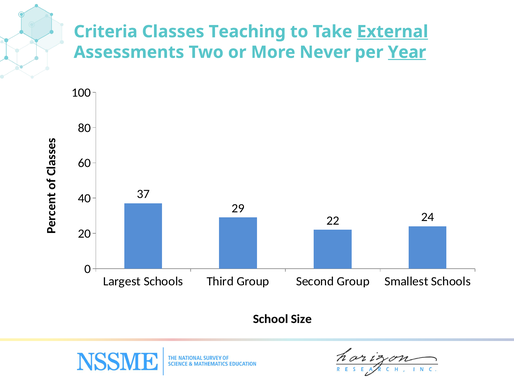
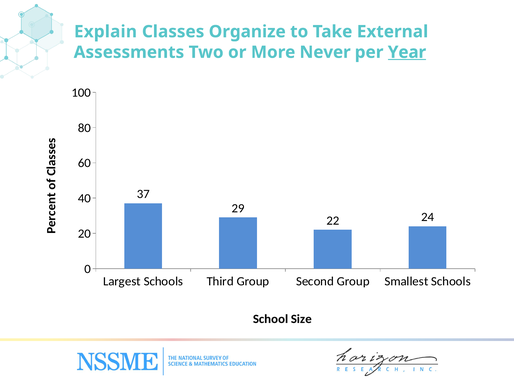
Criteria: Criteria -> Explain (105, 32)
Teaching: Teaching -> Organize (247, 32)
External underline: present -> none (392, 32)
